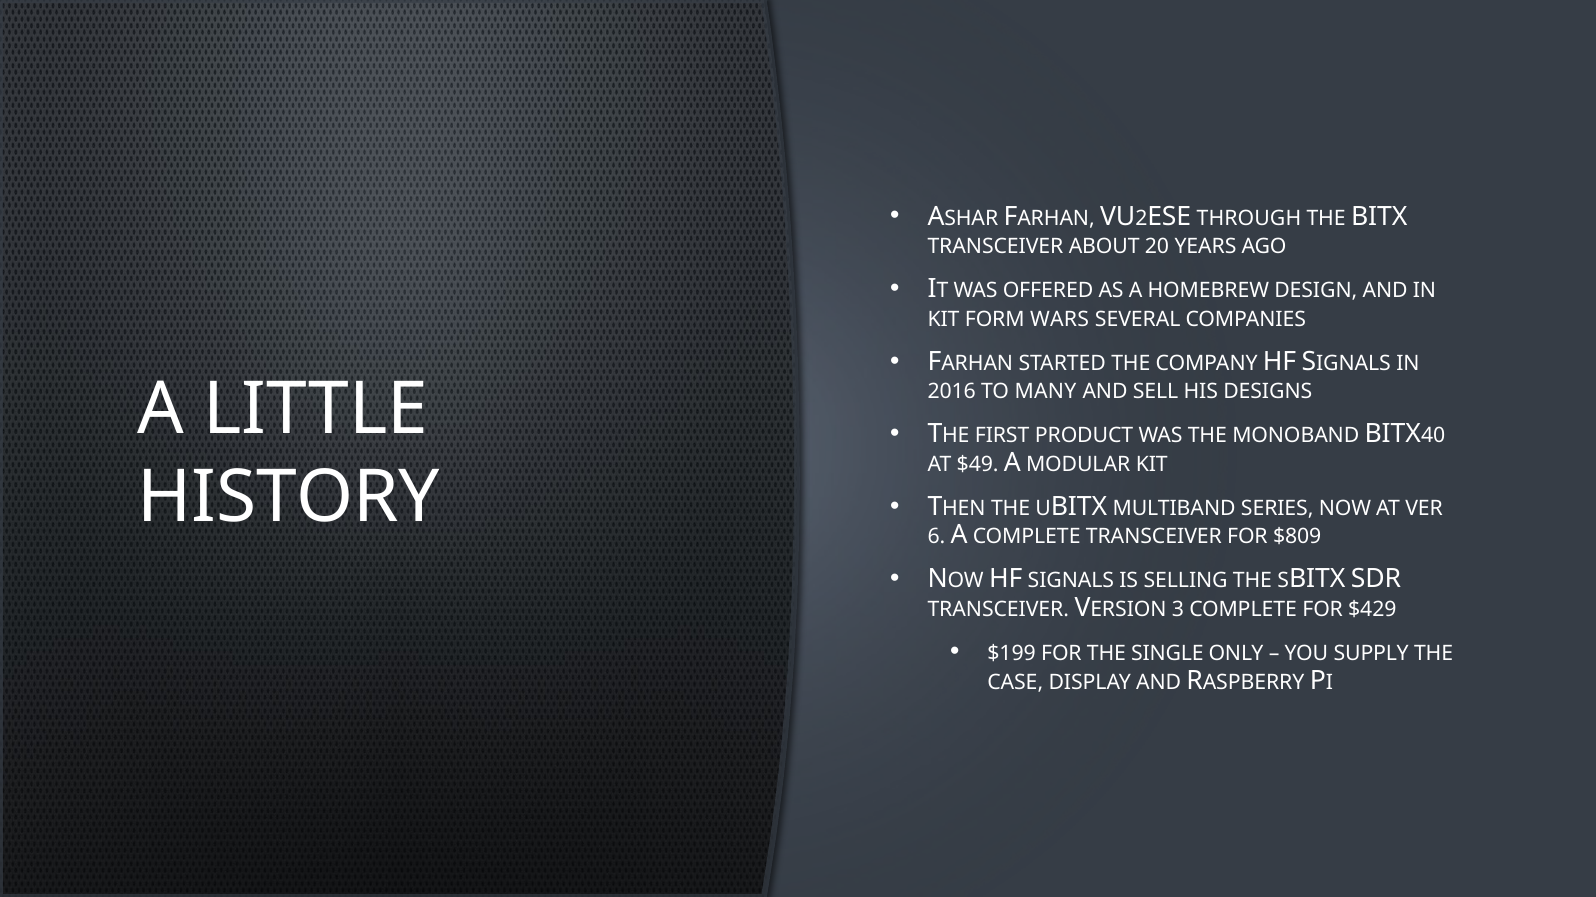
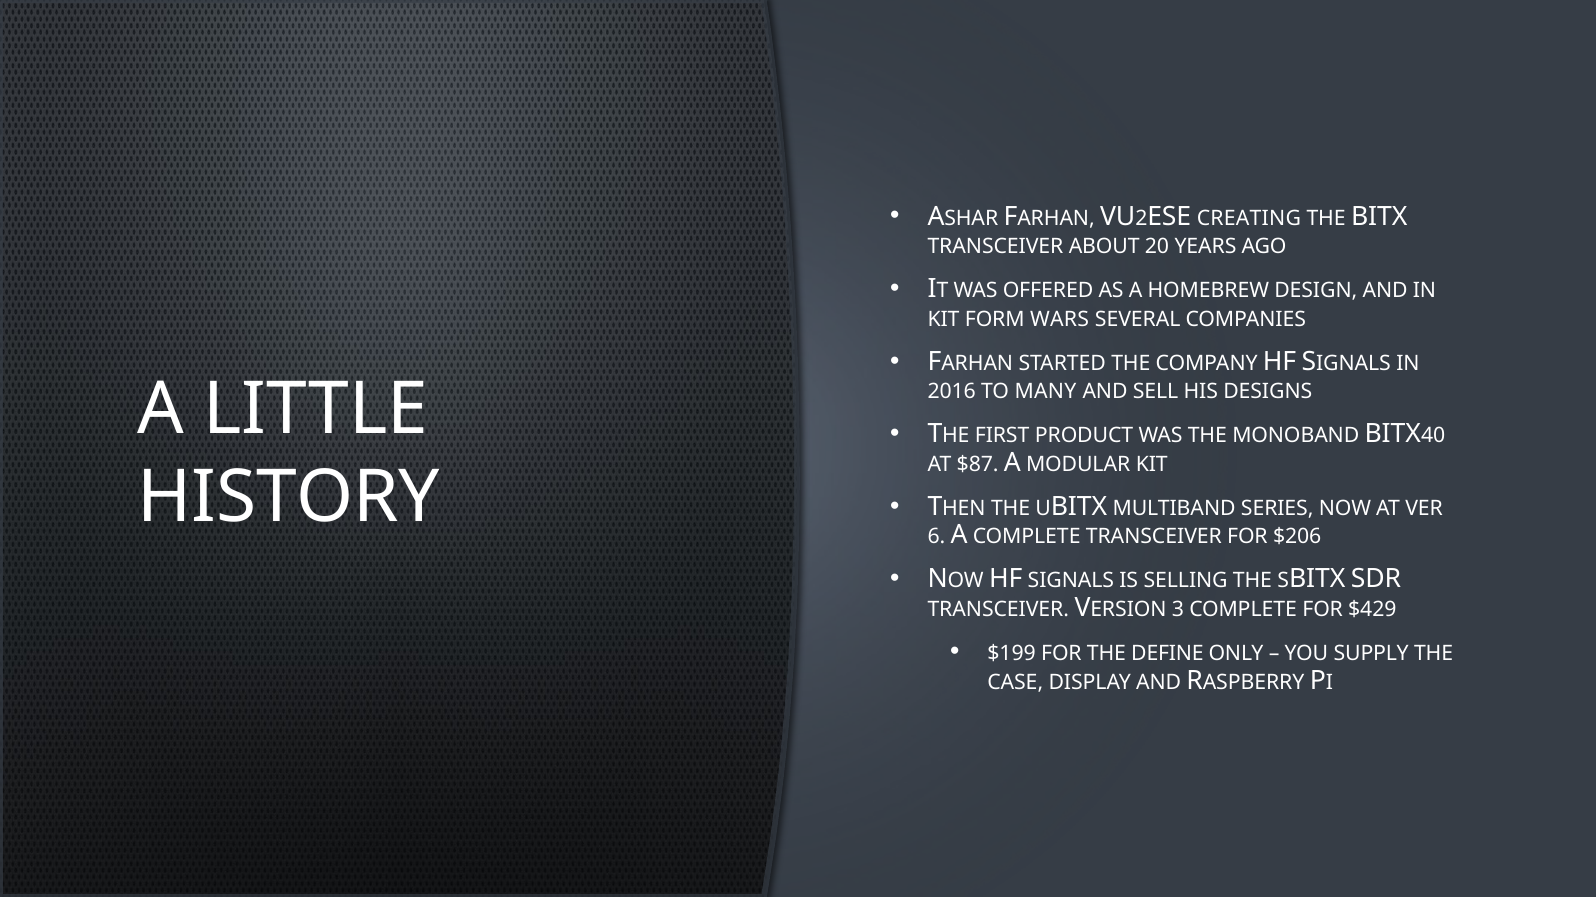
THROUGH: THROUGH -> CREATING (1249, 218)
$49: $49 -> $87 (978, 465)
$809: $809 -> $206 (1297, 537)
SINGLE: SINGLE -> DEFINE (1167, 654)
